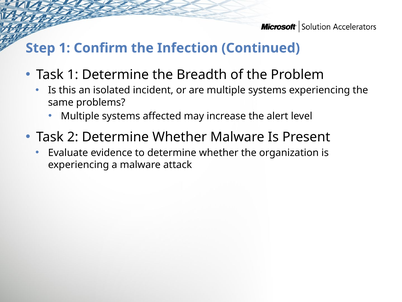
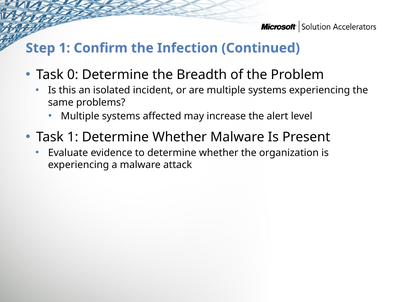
Task 1: 1 -> 0 (73, 75)
Task 2: 2 -> 1 (73, 137)
